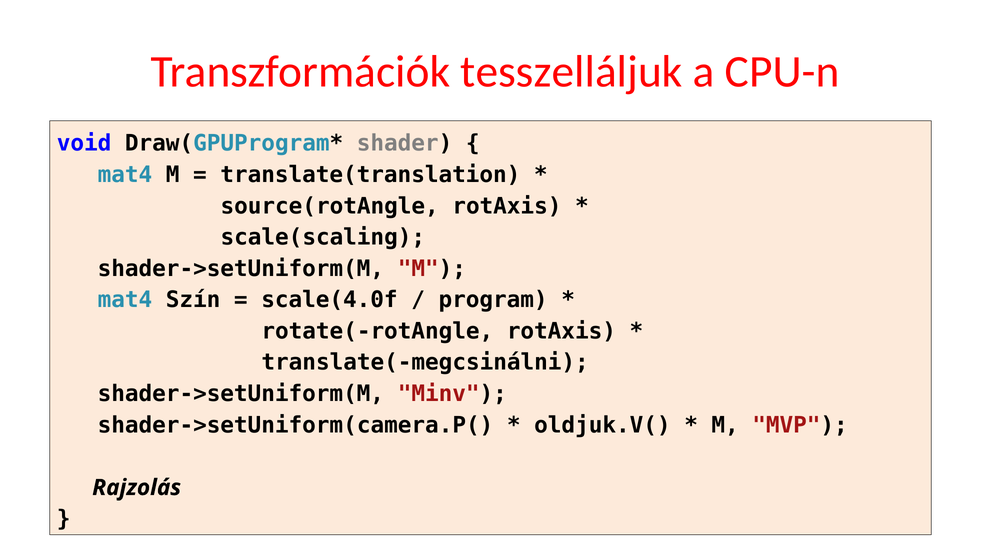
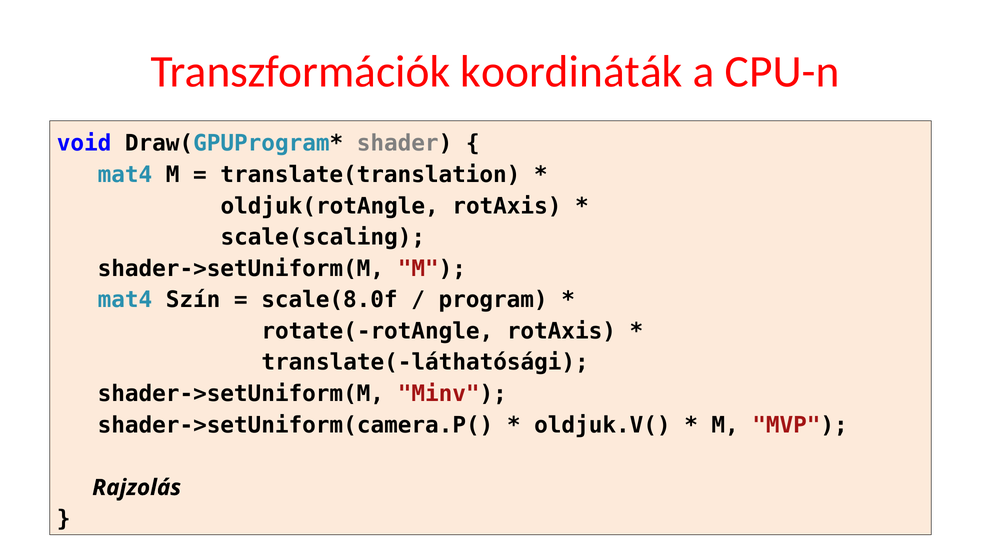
tesszelláljuk: tesszelláljuk -> koordináták (571, 72)
source(rotAngle: source(rotAngle -> oldjuk(rotAngle (330, 206)
scale(4.0f: scale(4.0f -> scale(8.0f (329, 300)
translate(-megcsinálni: translate(-megcsinálni -> translate(-láthatósági (425, 363)
